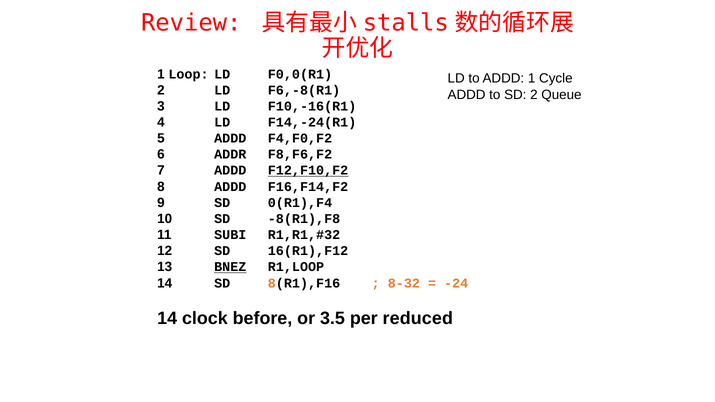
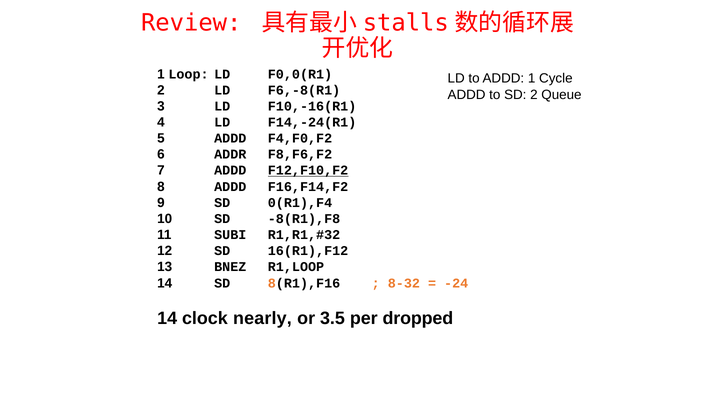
BNEZ underline: present -> none (230, 267)
before: before -> nearly (262, 318)
reduced: reduced -> dropped (418, 318)
